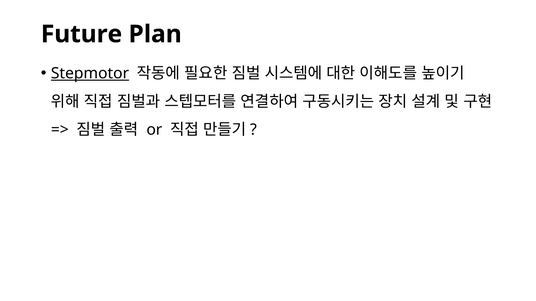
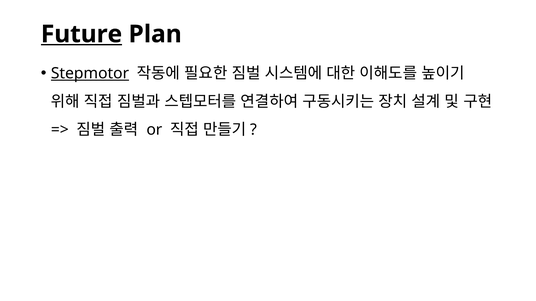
Future underline: none -> present (82, 34)
